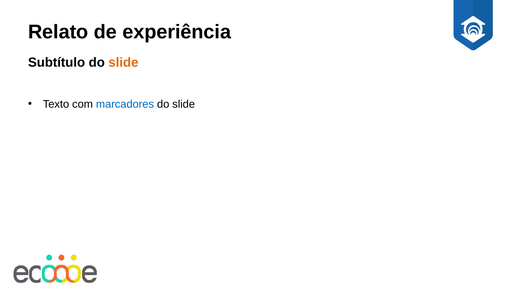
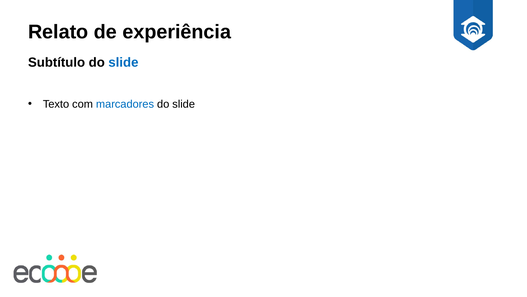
slide colour: orange -> blue (123, 62)
